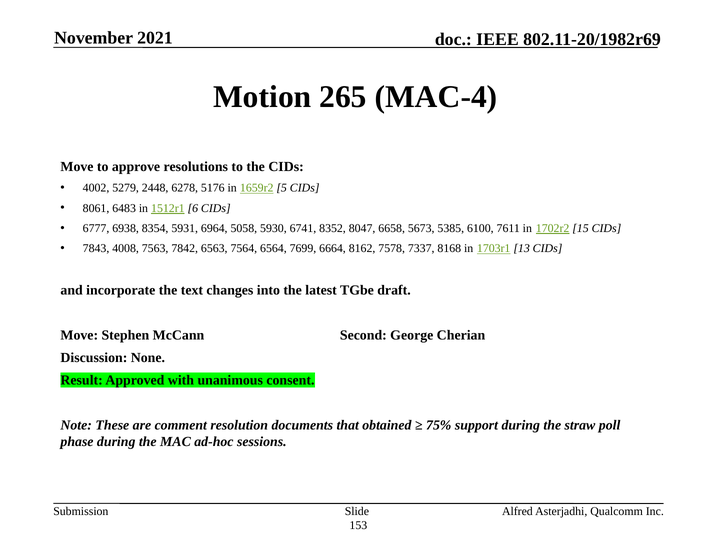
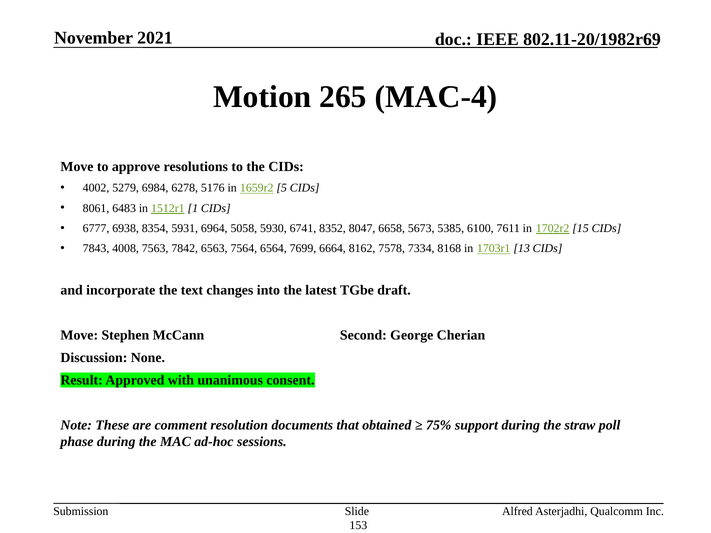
2448: 2448 -> 6984 (155, 188)
6: 6 -> 1 (193, 208)
7337: 7337 -> 7334 (421, 249)
